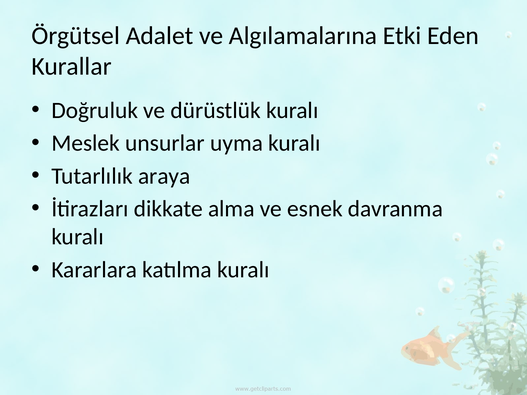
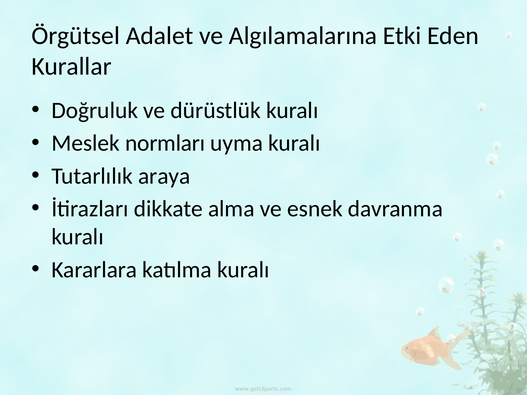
unsurlar: unsurlar -> normları (165, 143)
